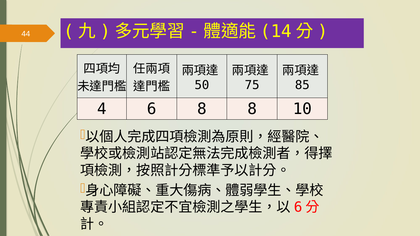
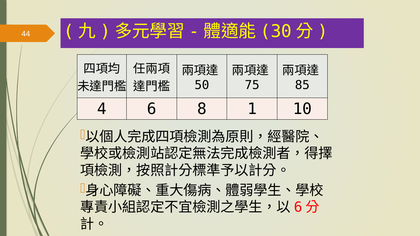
14: 14 -> 30 (276, 32)
8 8: 8 -> 1 (252, 109)
